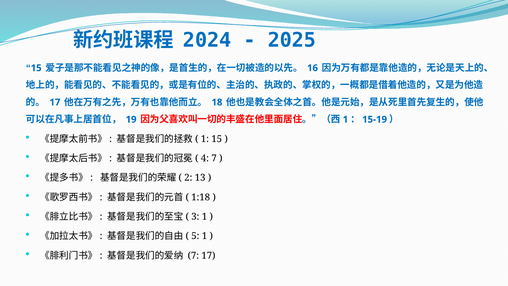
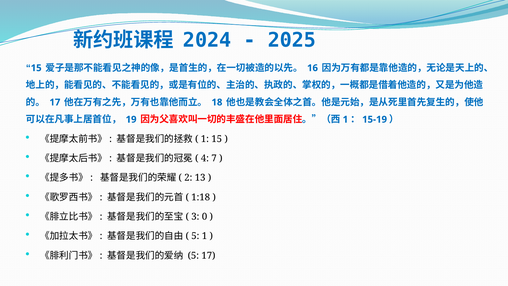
3 1: 1 -> 0 (205, 216)
7: 7 -> 5 (193, 255)
